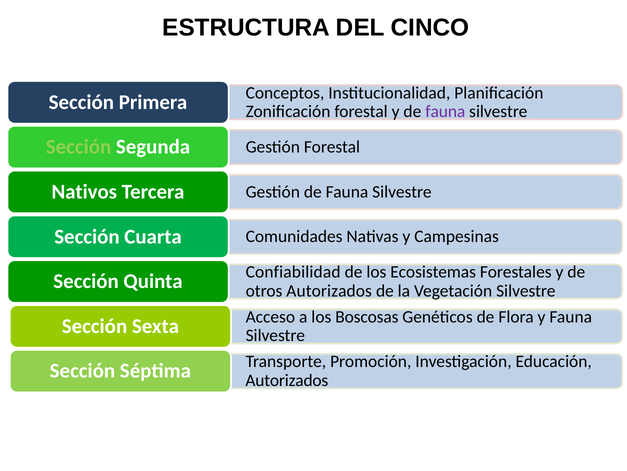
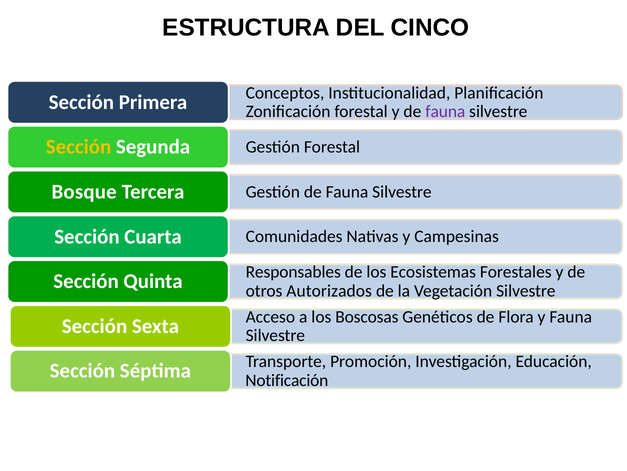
Sección colour: light green -> yellow (79, 147)
Nativos: Nativos -> Bosque (84, 191)
Confiabilidad: Confiabilidad -> Responsables (293, 272)
Autorizados: Autorizados -> Notificación (287, 380)
